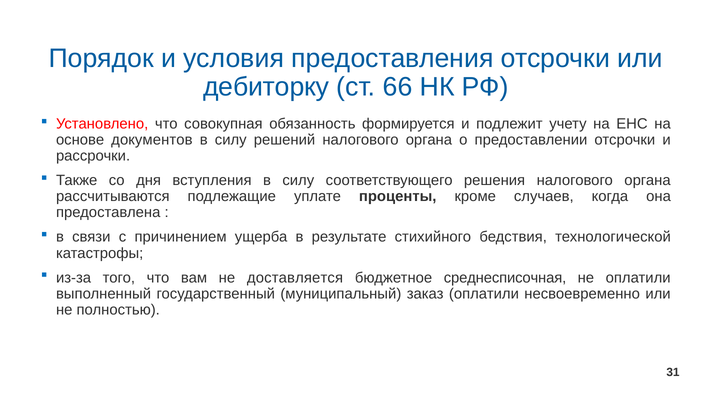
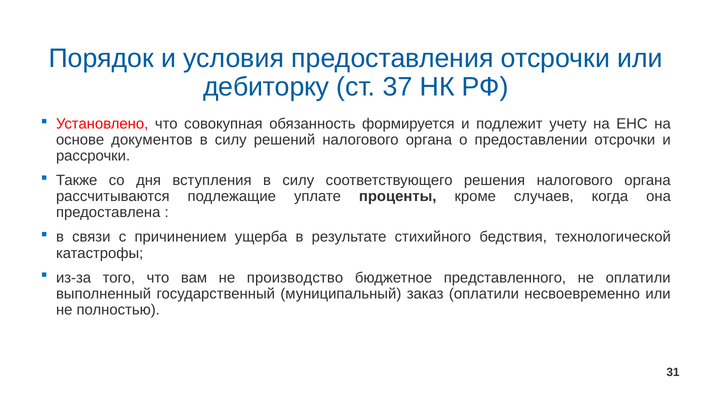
66: 66 -> 37 (398, 87)
доставляется: доставляется -> производство (295, 277)
среднесписочная: среднесписочная -> представленного (505, 277)
